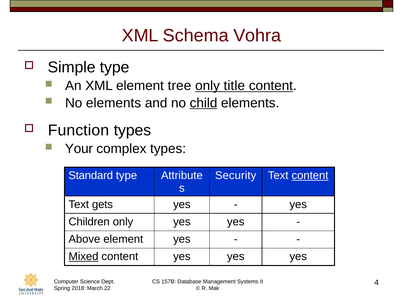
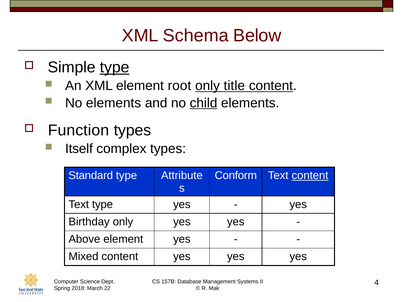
Vohra: Vohra -> Below (257, 35)
type underline: none -> present (115, 67)
tree: tree -> root (179, 86)
Your: Your -> Itself (79, 149)
Security: Security -> Conform (236, 176)
Text gets: gets -> type (102, 205)
Children: Children -> Birthday (89, 222)
Mixed underline: present -> none (83, 257)
